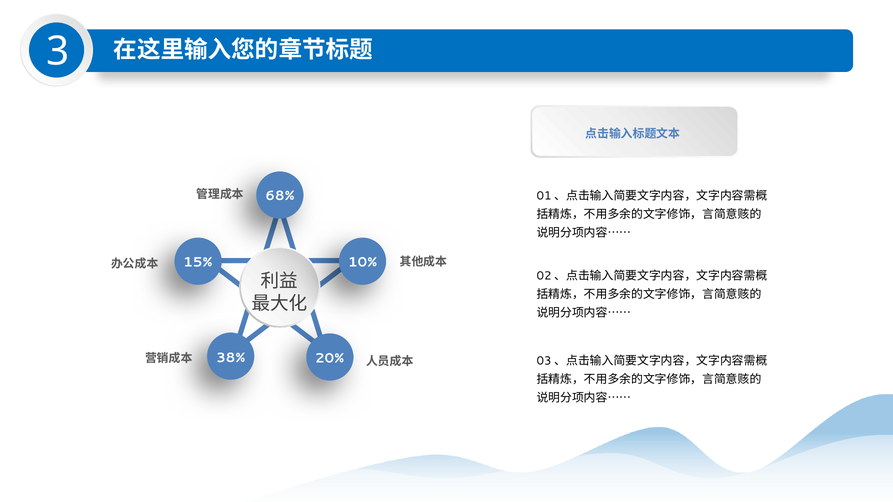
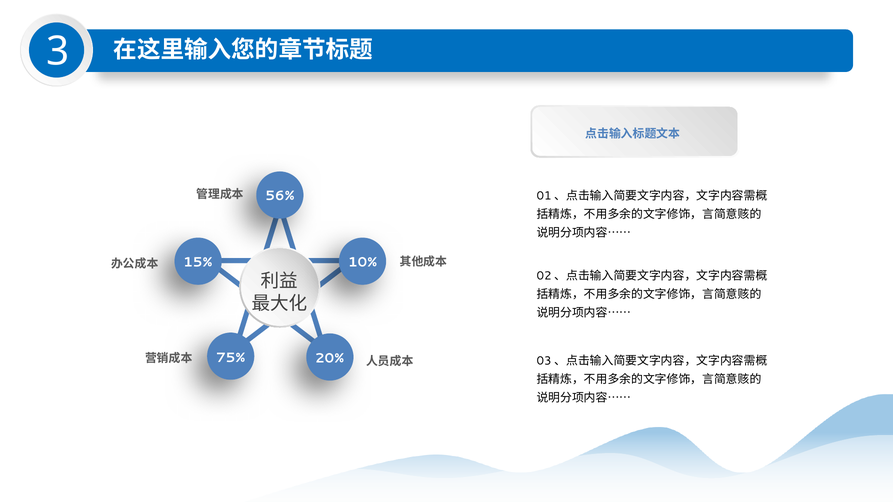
68%: 68% -> 56% (280, 196)
38%: 38% -> 75% (231, 358)
